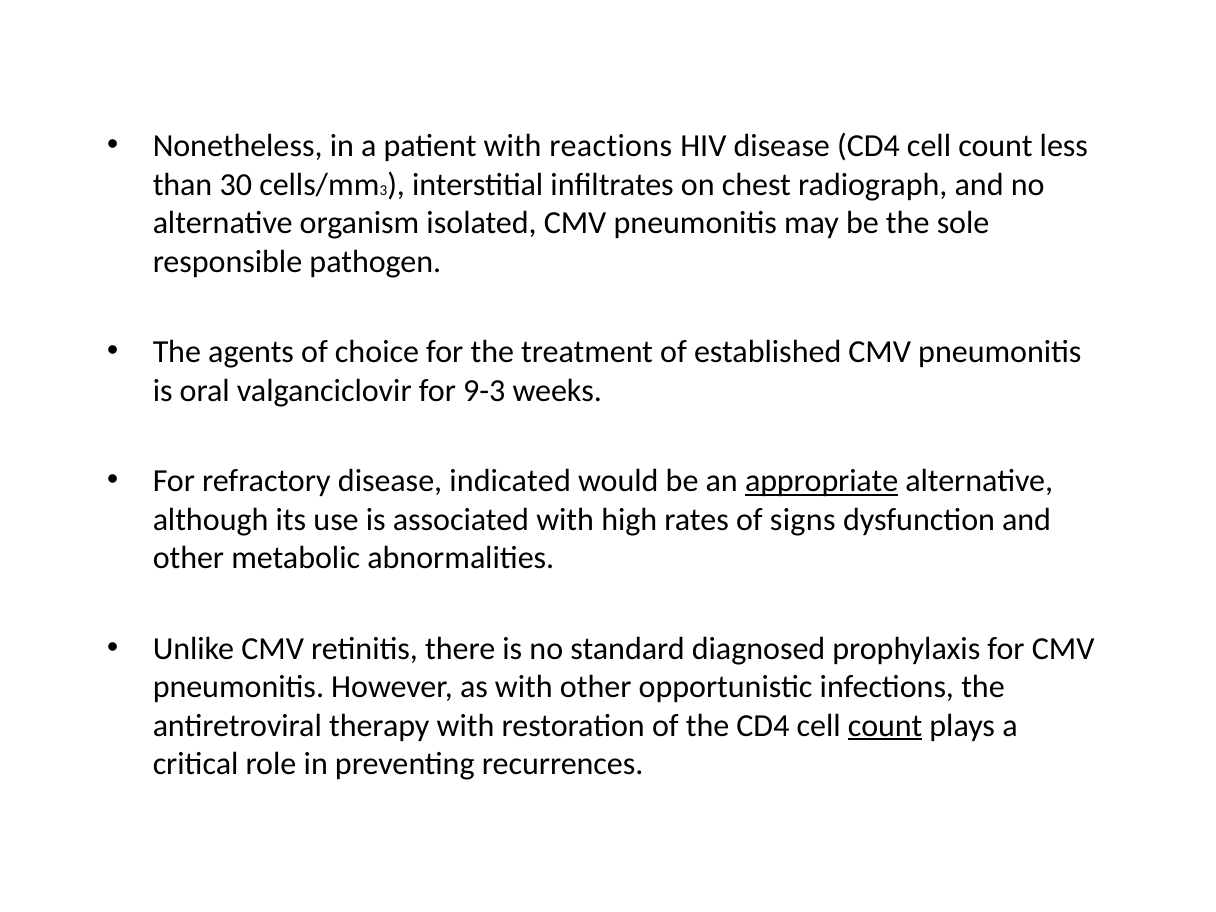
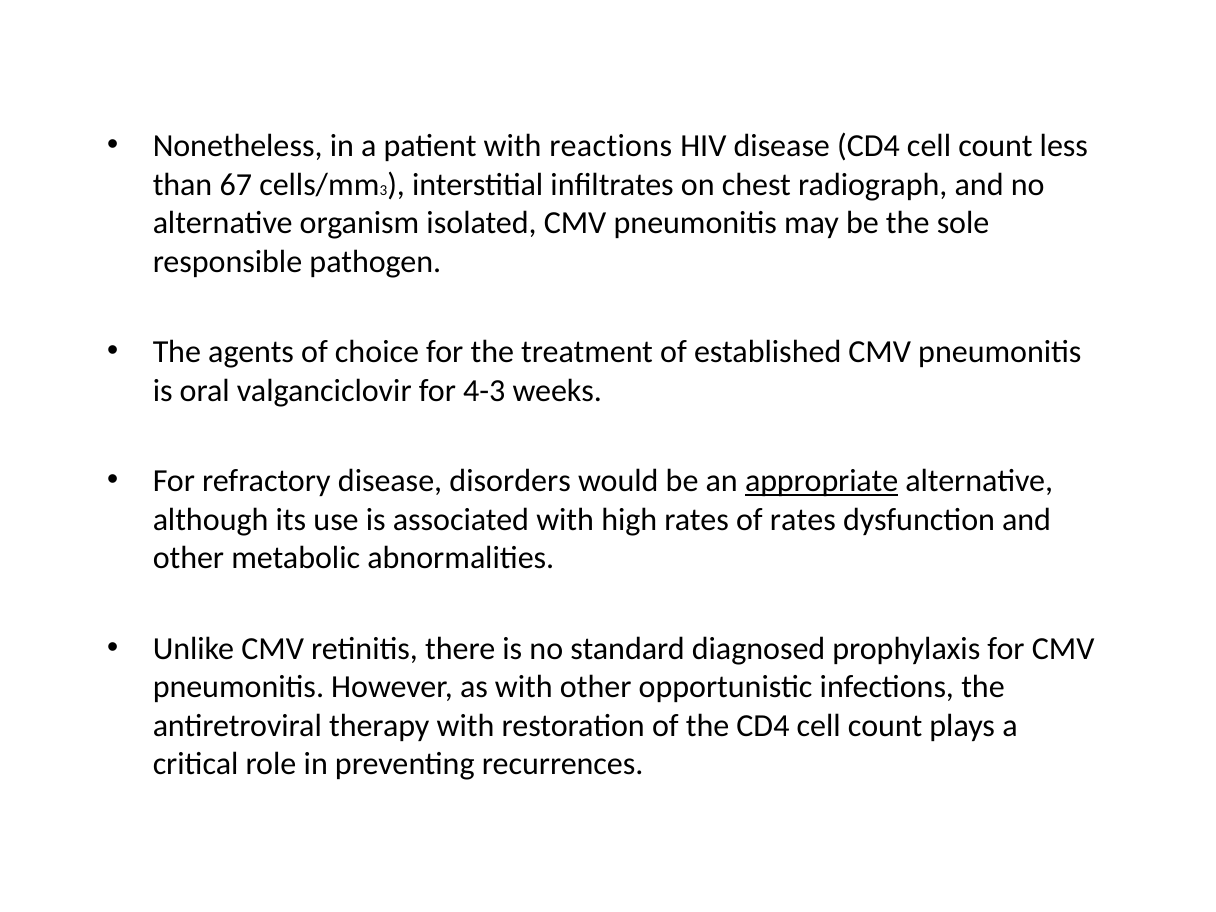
30: 30 -> 67 (236, 185)
9-3: 9-3 -> 4-3 (484, 391)
indicated: indicated -> disorders (510, 481)
of signs: signs -> rates (803, 520)
count underline: present -> none (885, 726)
